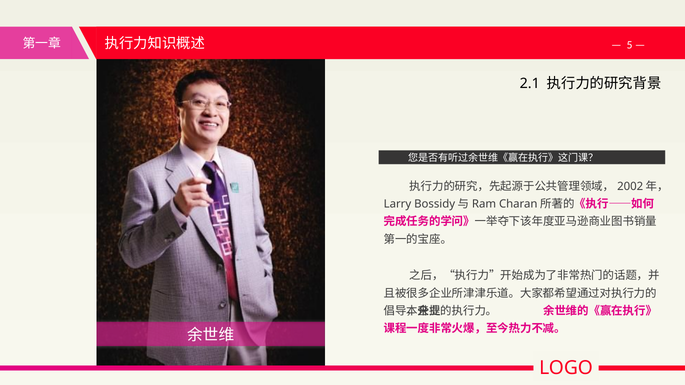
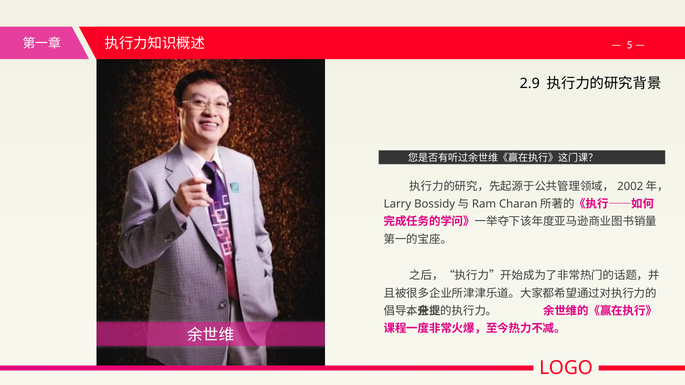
2.1: 2.1 -> 2.9 (530, 83)
